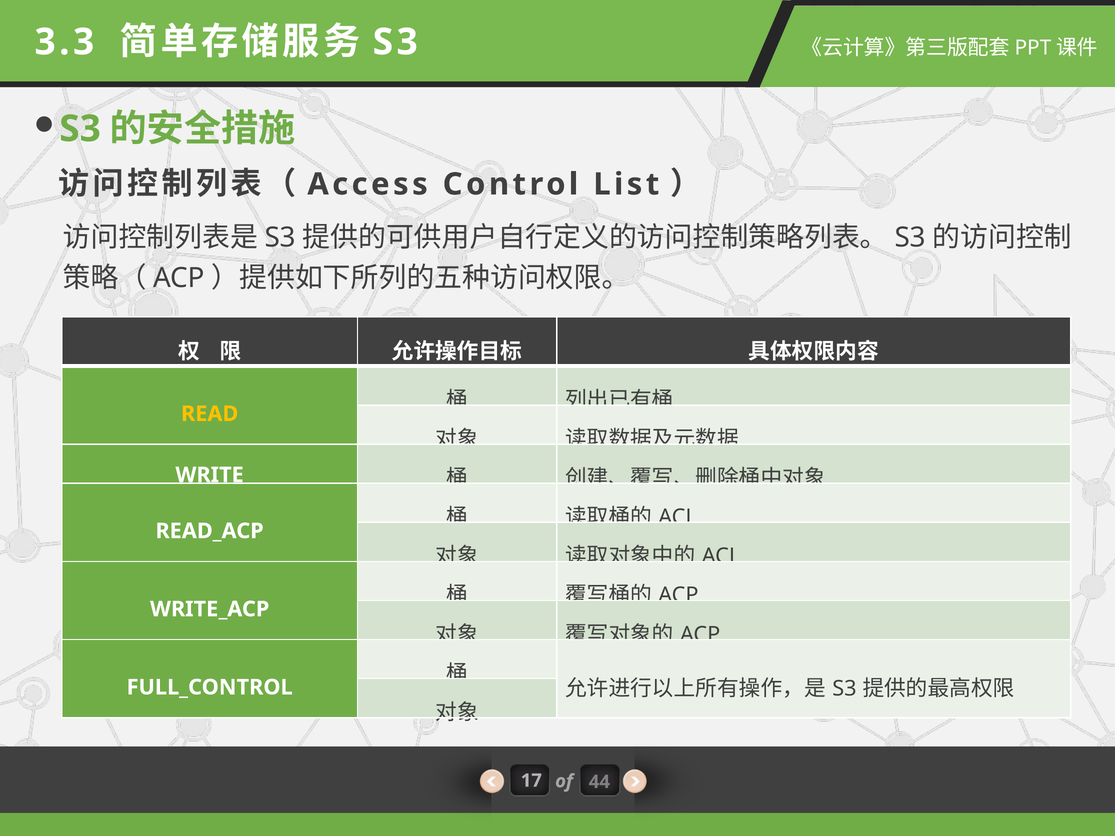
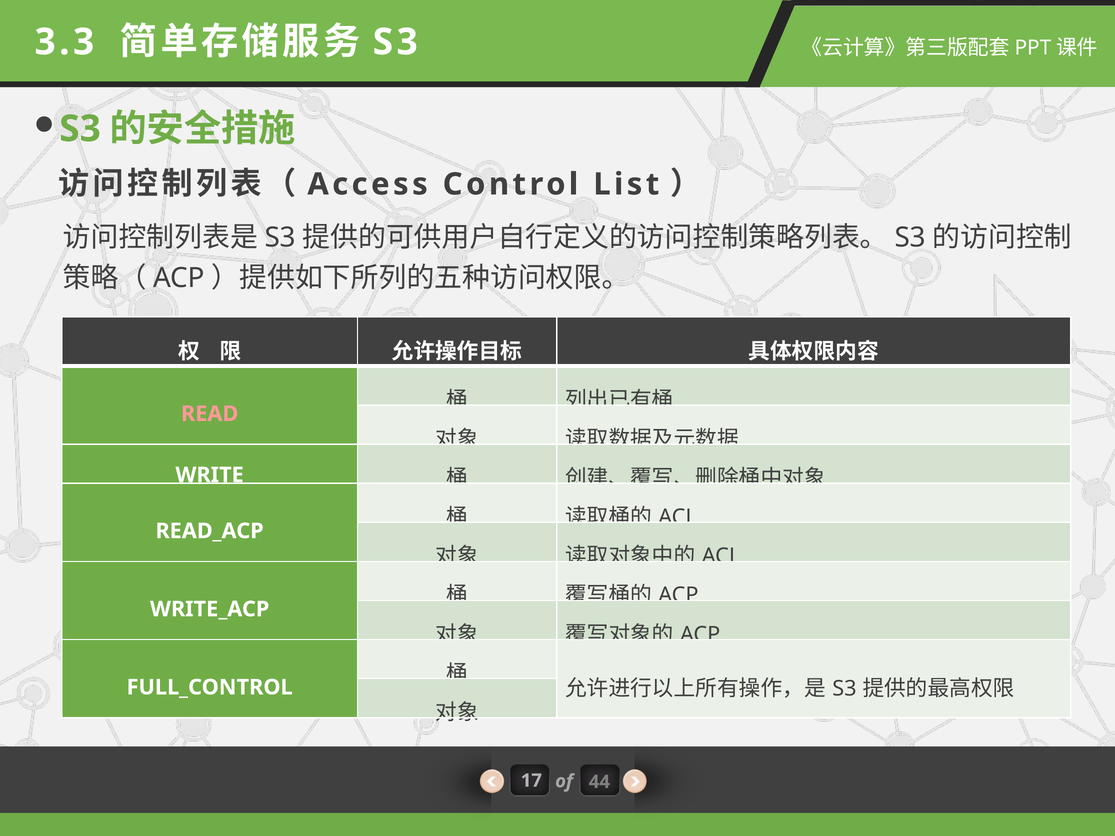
READ colour: yellow -> pink (210, 414)
